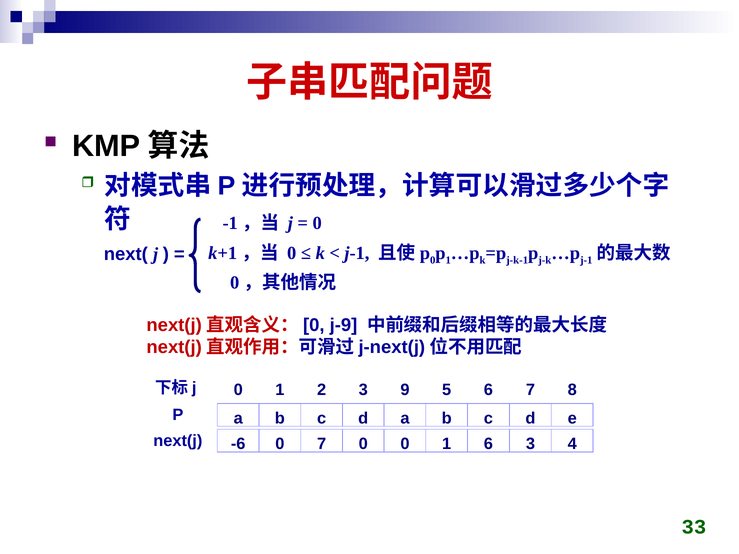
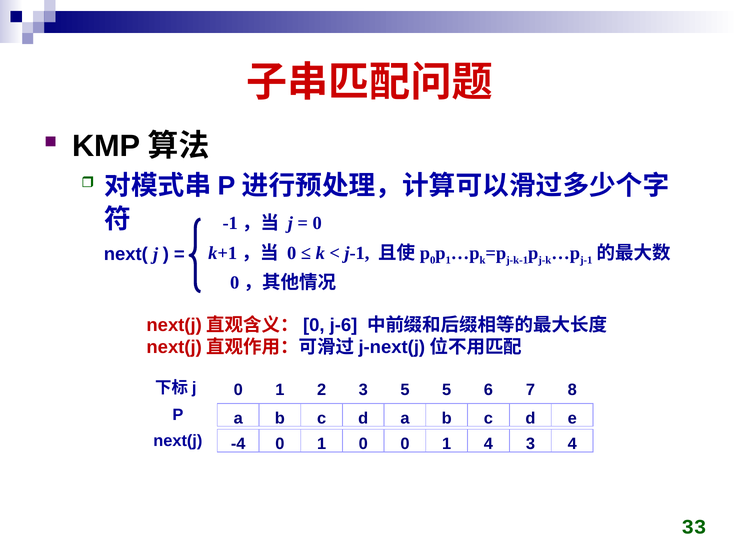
j-9: j-9 -> j-6 (343, 325)
3 9: 9 -> 5 (405, 390)
next(j 7: 7 -> 1 (322, 444)
1 6: 6 -> 4 (488, 444)
-6: -6 -> -4 (238, 444)
